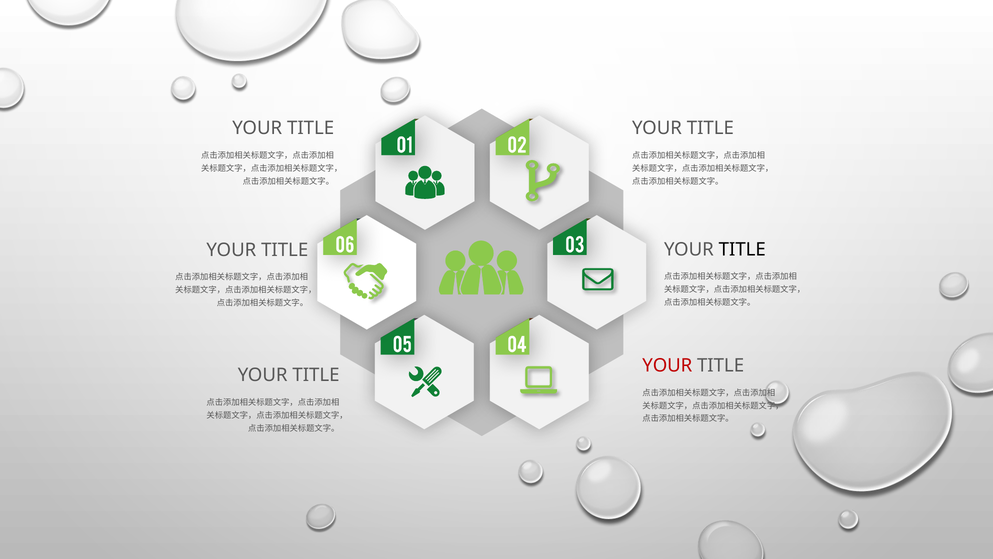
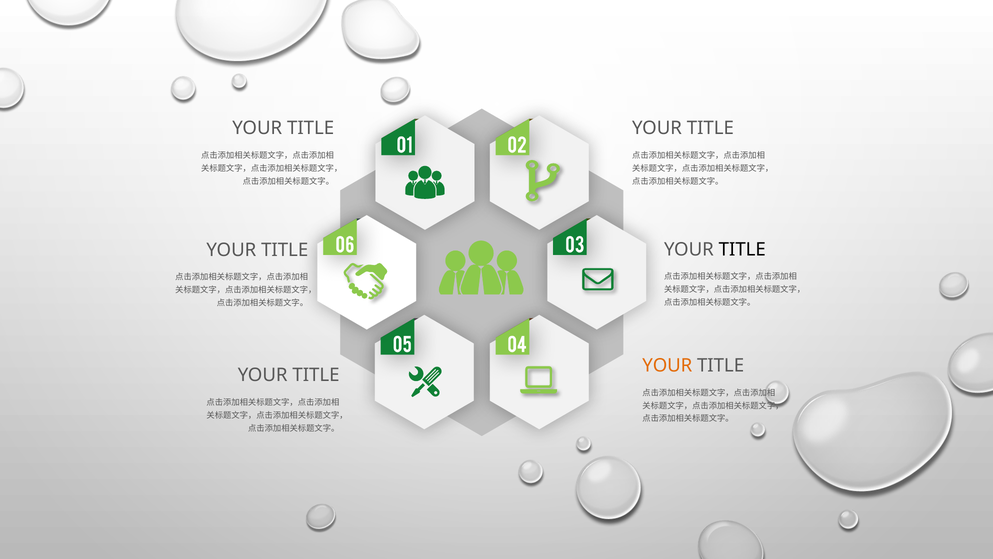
YOUR colour: red -> orange (667, 365)
